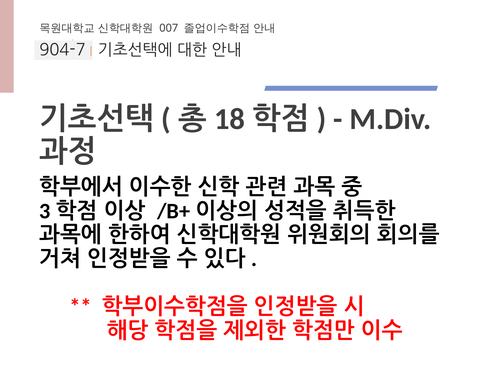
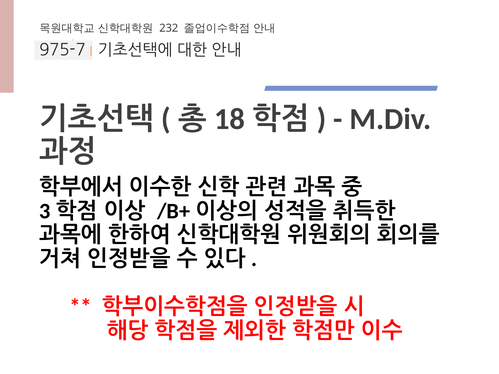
007: 007 -> 232 (169, 28)
904-7: 904-7 -> 975-7 (63, 50)
